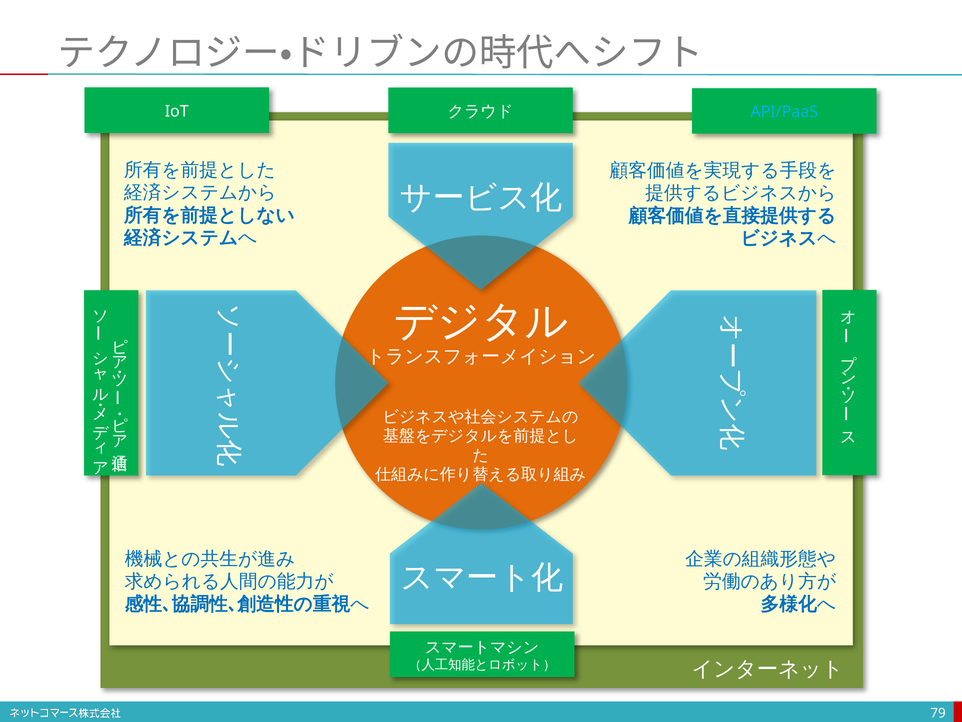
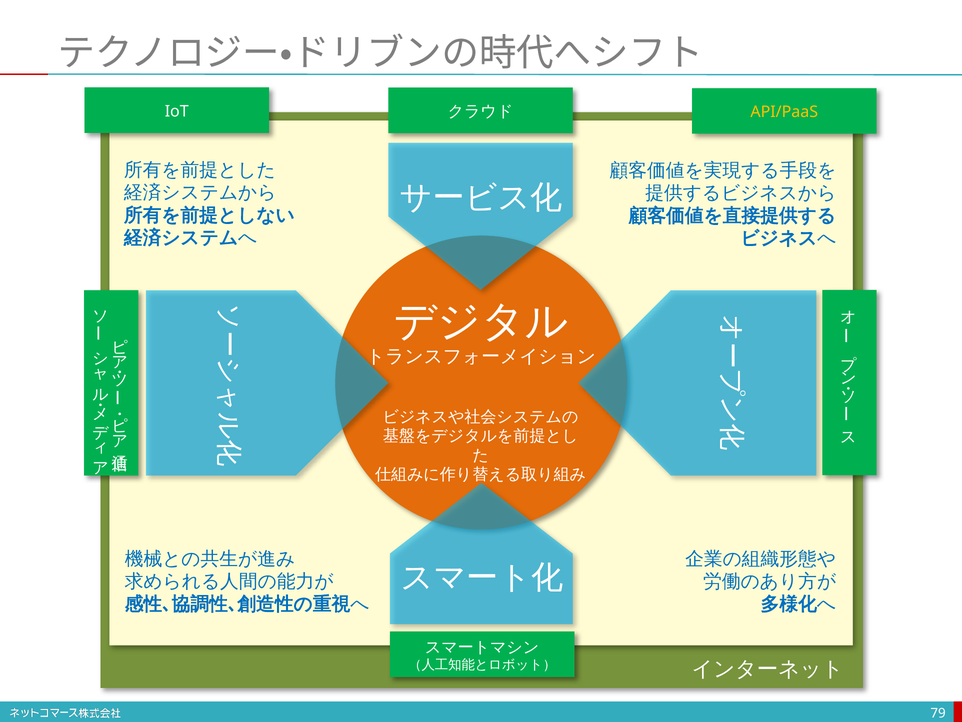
API/PaaS colour: light blue -> yellow (784, 112)
